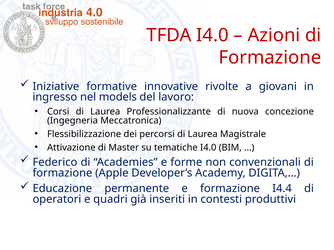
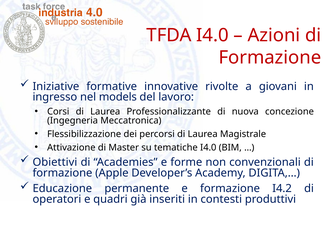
Federico: Federico -> Obiettivi (55, 163)
I4.4: I4.4 -> I4.2 (282, 189)
